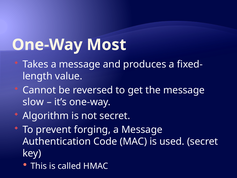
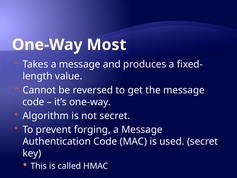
slow: slow -> code (33, 102)
